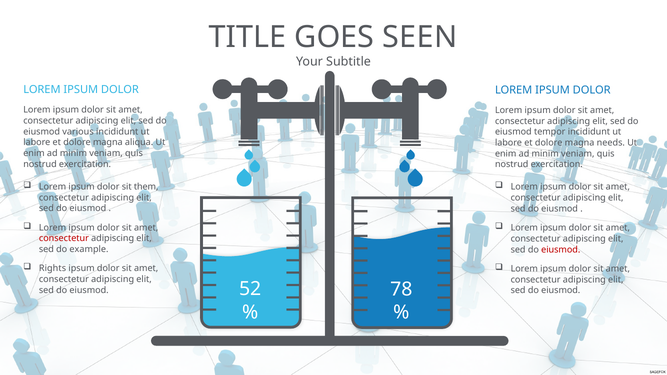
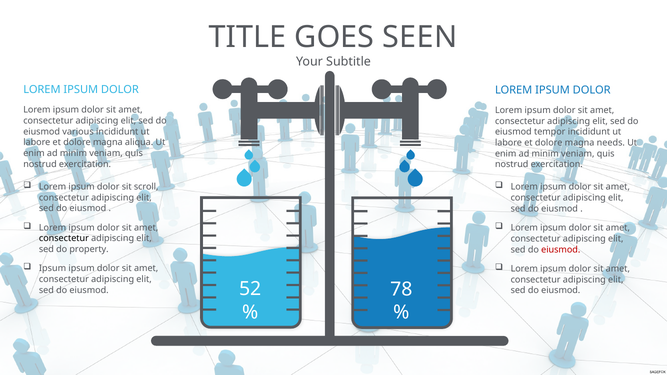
them: them -> scroll (146, 187)
consectetur colour: red -> black (64, 239)
example: example -> property (89, 249)
Rights: Rights -> Ipsum (53, 269)
